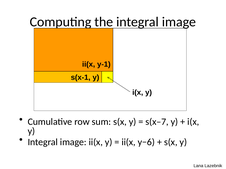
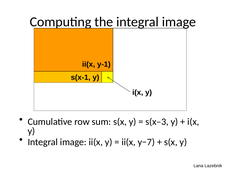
s(x–7: s(x–7 -> s(x–3 (157, 122)
y−6: y−6 -> y−7 (146, 142)
